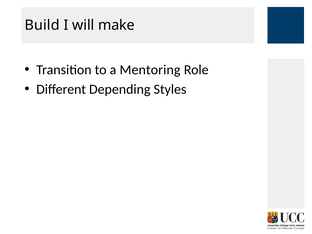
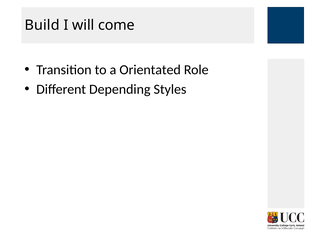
make: make -> come (116, 25)
Mentoring: Mentoring -> Orientated (150, 70)
